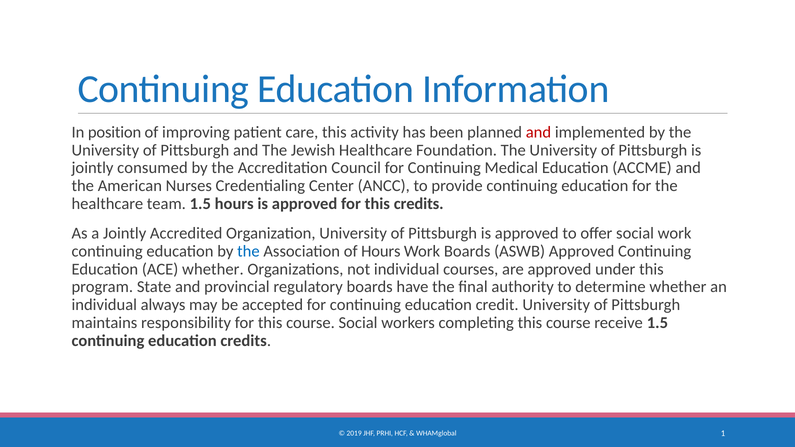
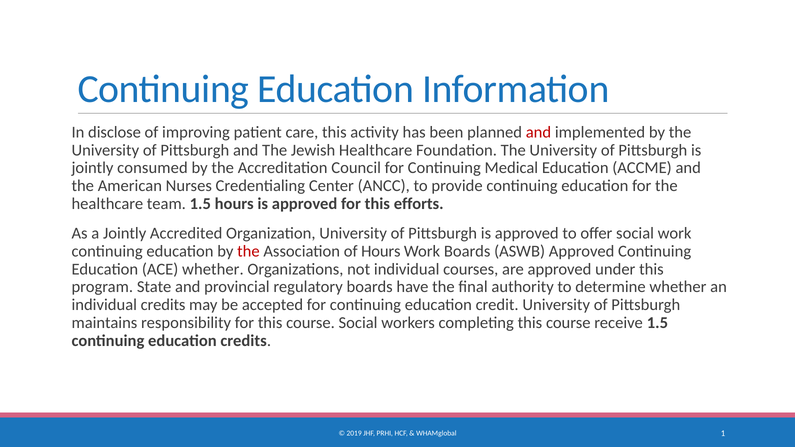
position: position -> disclose (115, 132)
this credits: credits -> efforts (419, 204)
the colour: blue -> red (248, 251)
individual always: always -> credits (163, 305)
